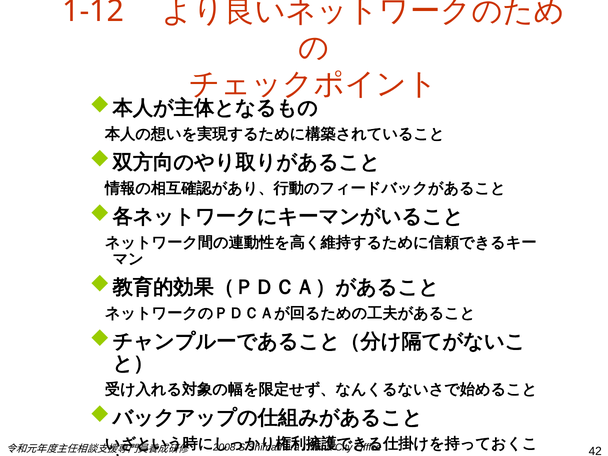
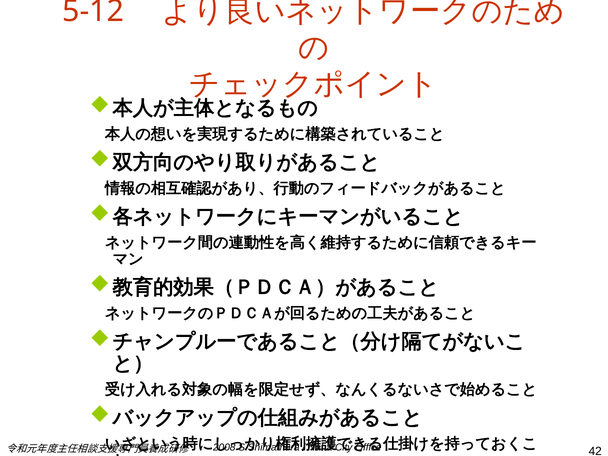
1-12: 1-12 -> 5-12 (93, 11)
